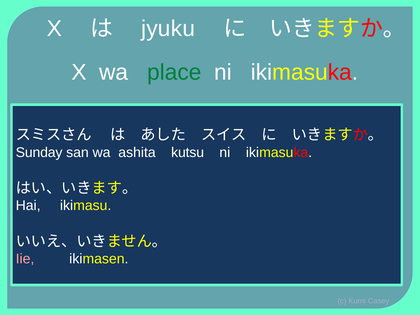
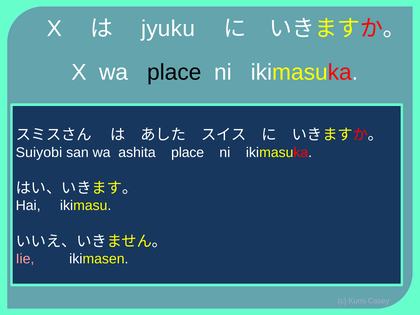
place colour: green -> black (174, 72)
Sunday: Sunday -> Suiyobi (39, 152)
ashita kutsu: kutsu -> place (188, 152)
